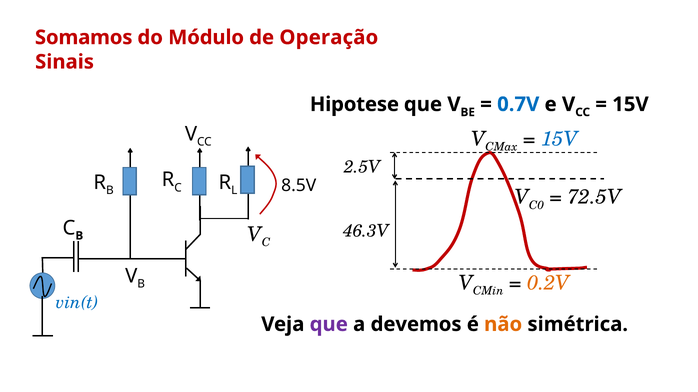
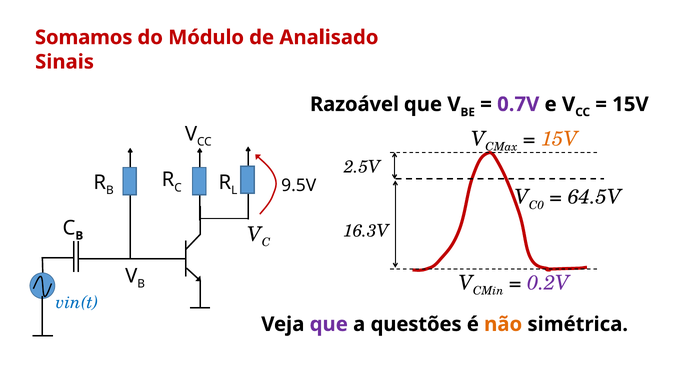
Operação: Operação -> Analisado (329, 38)
Hipotese: Hipotese -> Razoável (354, 104)
0.7V colour: blue -> purple (518, 104)
15V colour: blue -> orange (560, 139)
8.5V: 8.5V -> 9.5V (299, 186)
72.5V: 72.5V -> 64.5V (594, 198)
46.3V: 46.3V -> 16.3V (366, 231)
0.2V colour: orange -> purple (549, 283)
devemos: devemos -> questões (416, 325)
